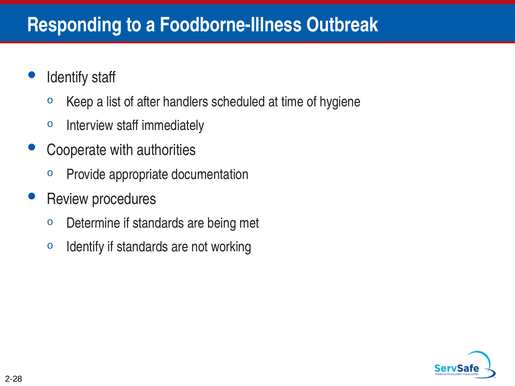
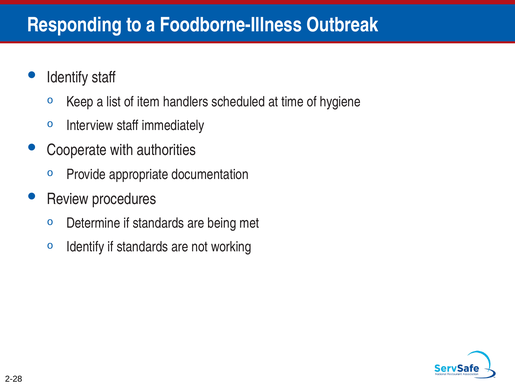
after: after -> item (148, 102)
